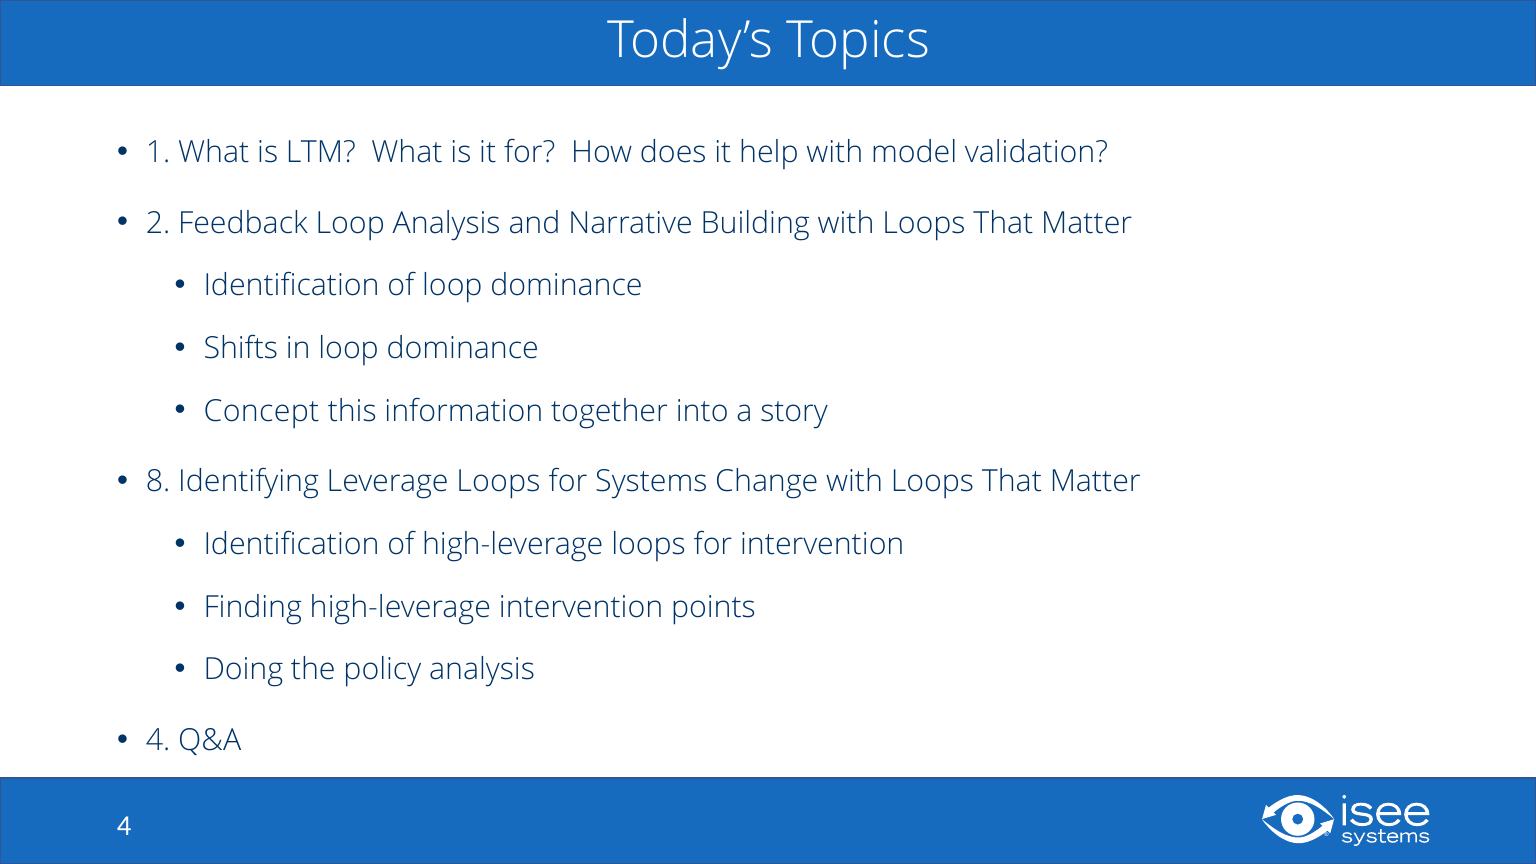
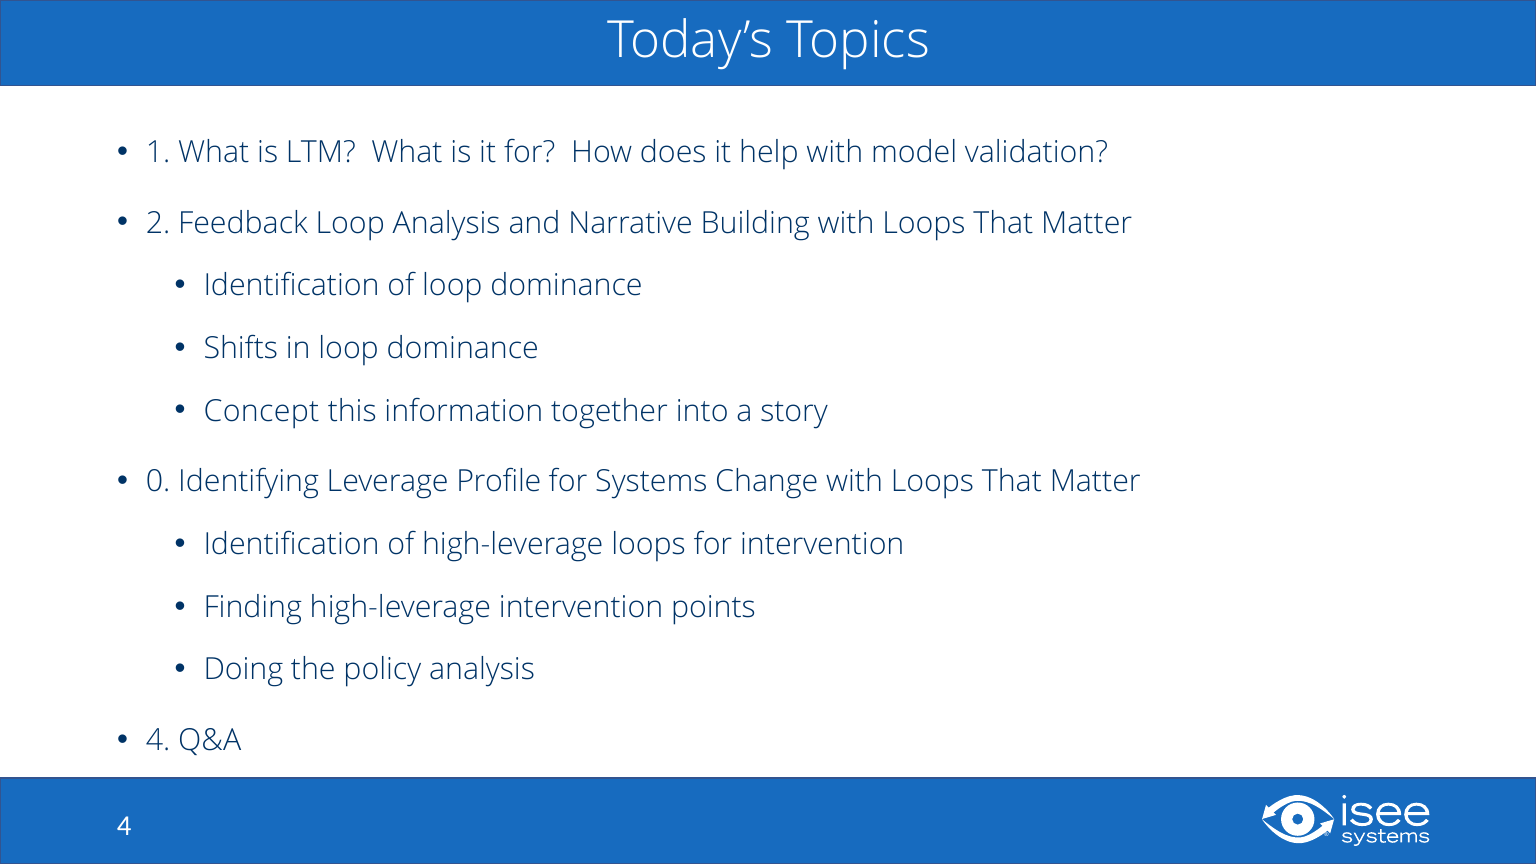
8: 8 -> 0 (158, 482)
Leverage Loops: Loops -> Profile (499, 482)
